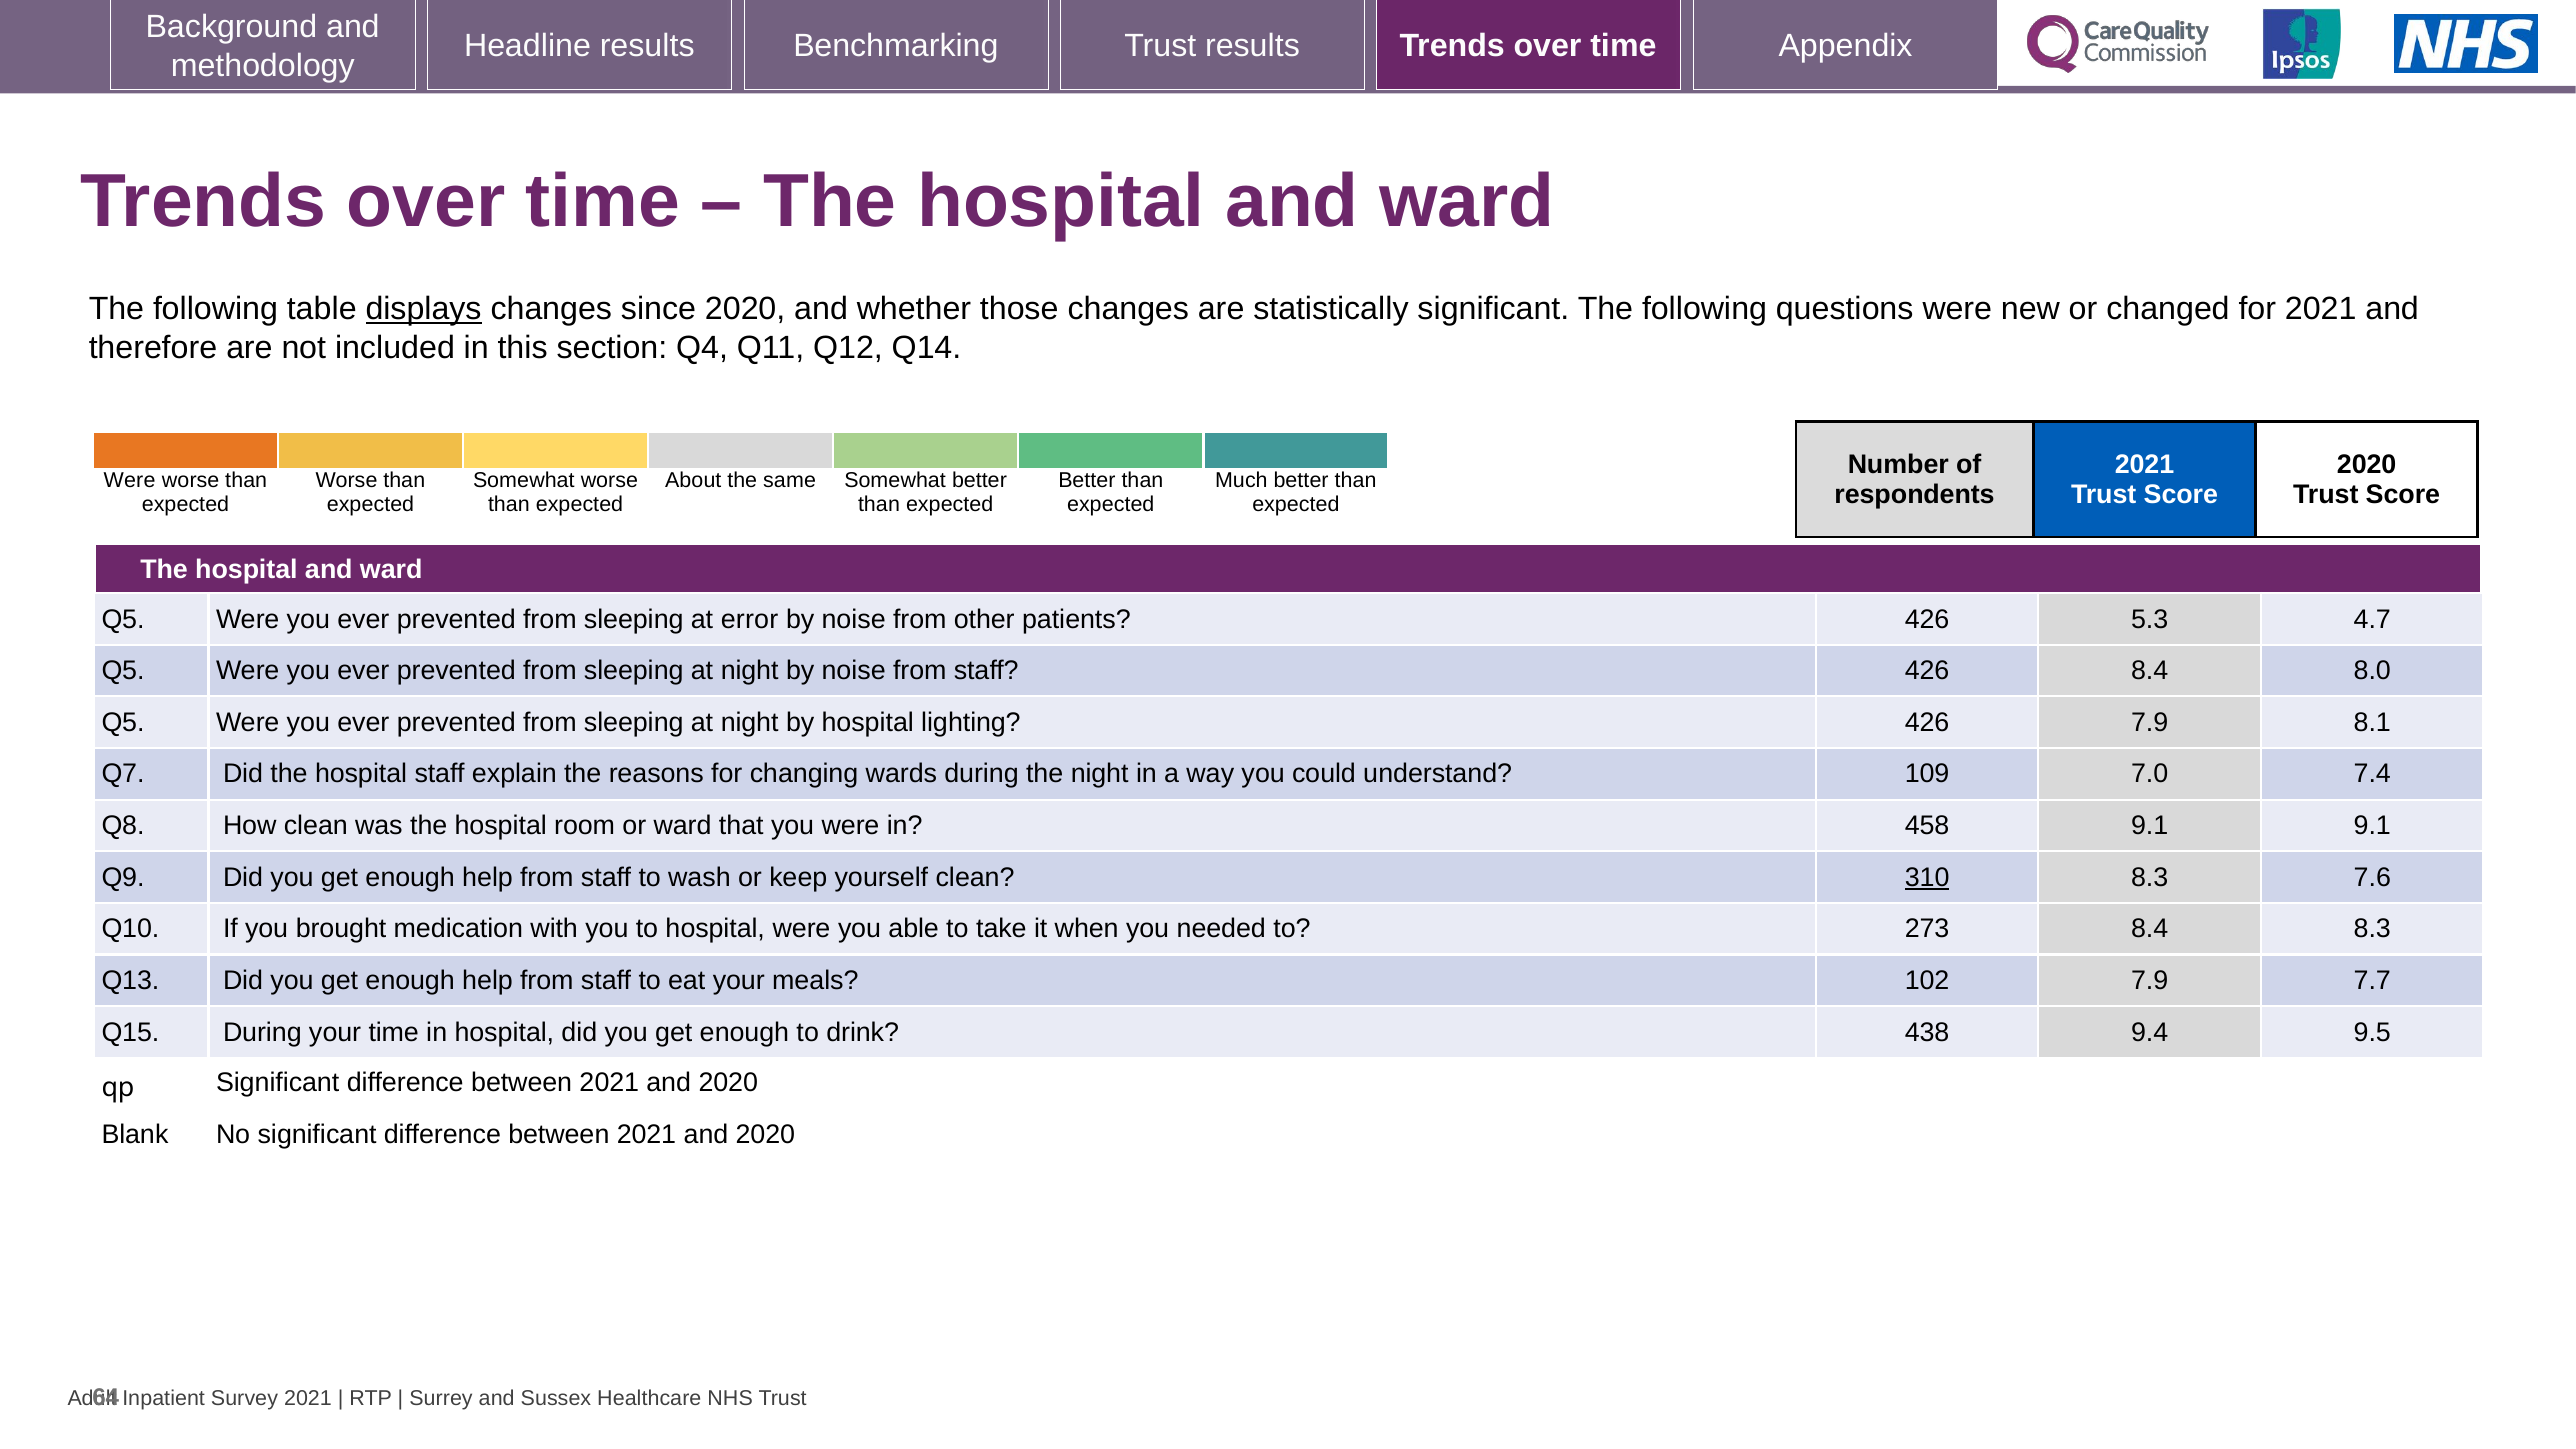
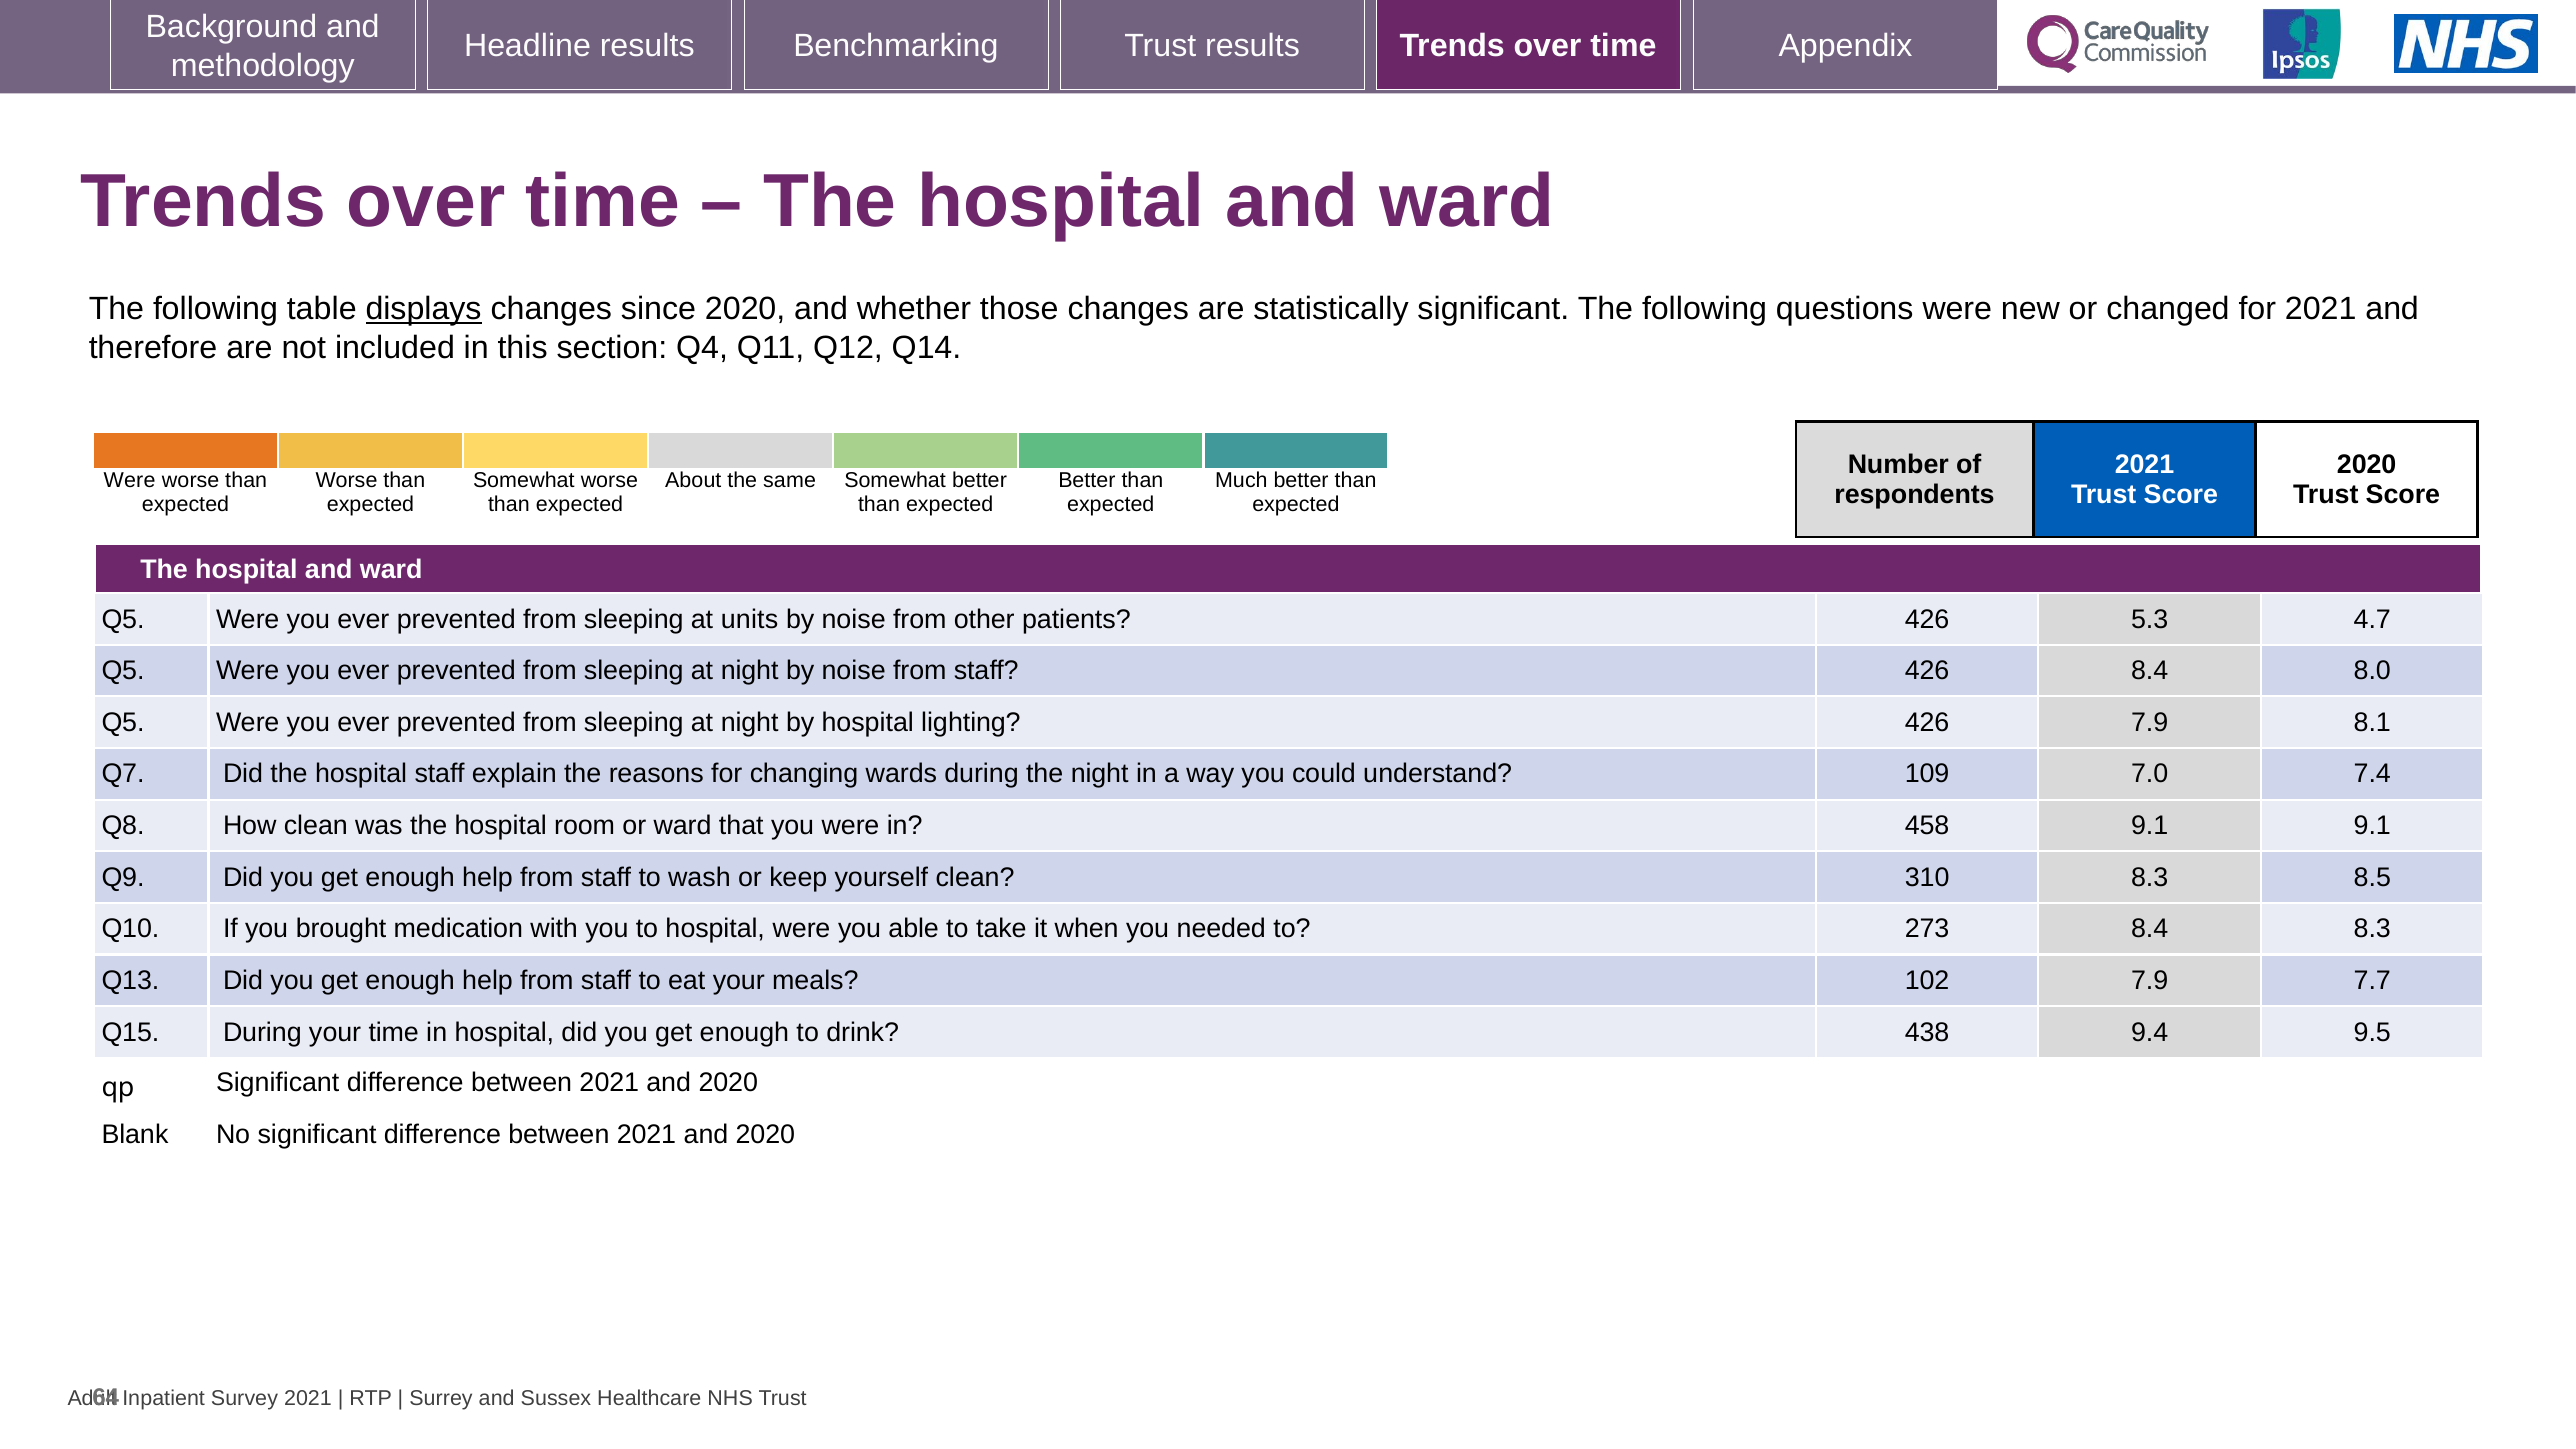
error: error -> units (750, 619)
310 underline: present -> none (1927, 877)
7.6: 7.6 -> 8.5 (2372, 877)
